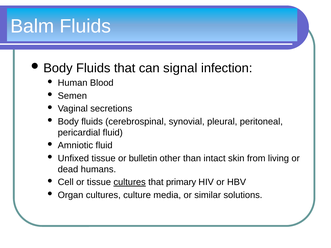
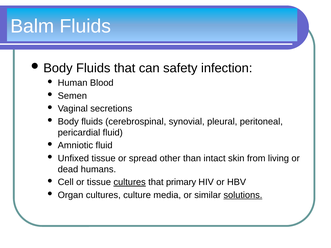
signal: signal -> safety (180, 68)
bulletin: bulletin -> spread (143, 158)
solutions underline: none -> present (243, 195)
